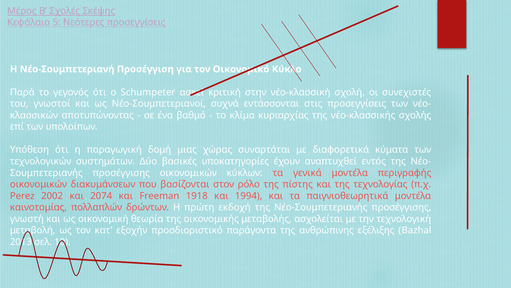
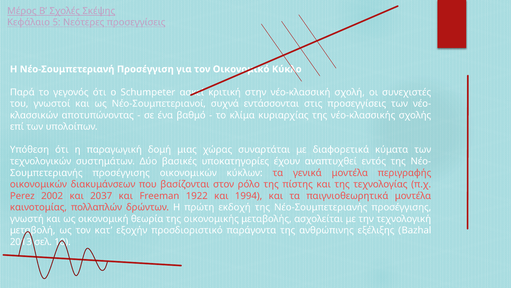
2074: 2074 -> 2037 (101, 196)
1918: 1918 -> 1922 (197, 196)
